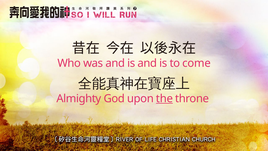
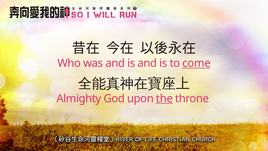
come underline: none -> present (197, 63)
